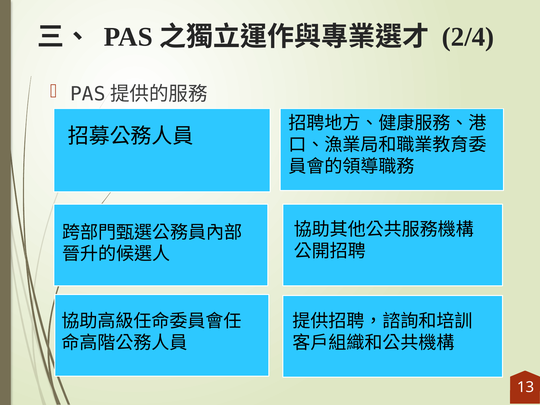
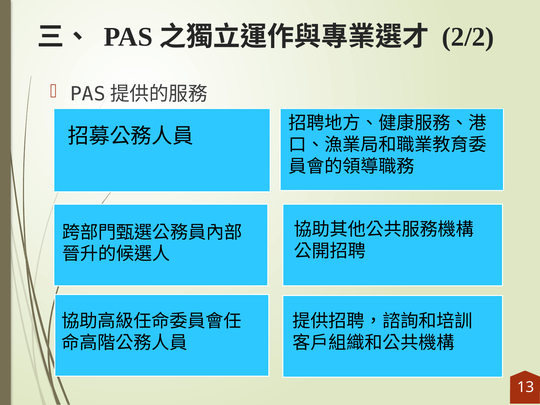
2/4: 2/4 -> 2/2 (468, 37)
